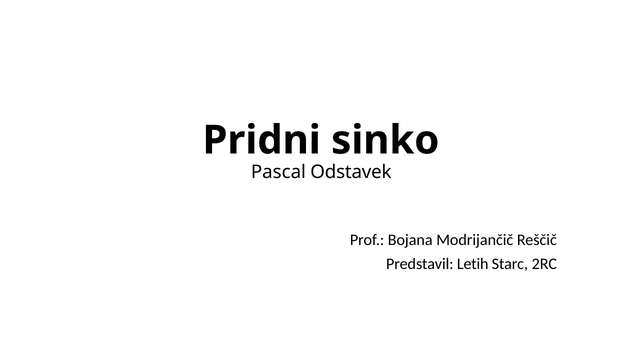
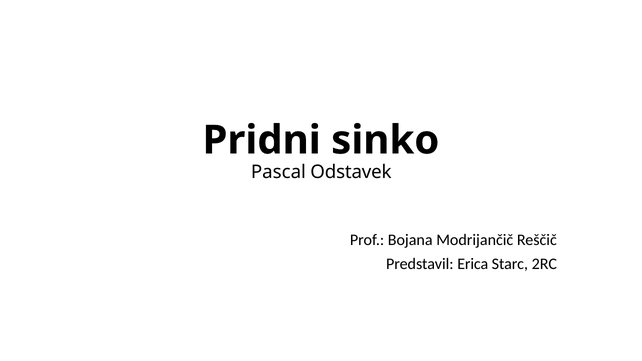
Letih: Letih -> Erica (473, 264)
